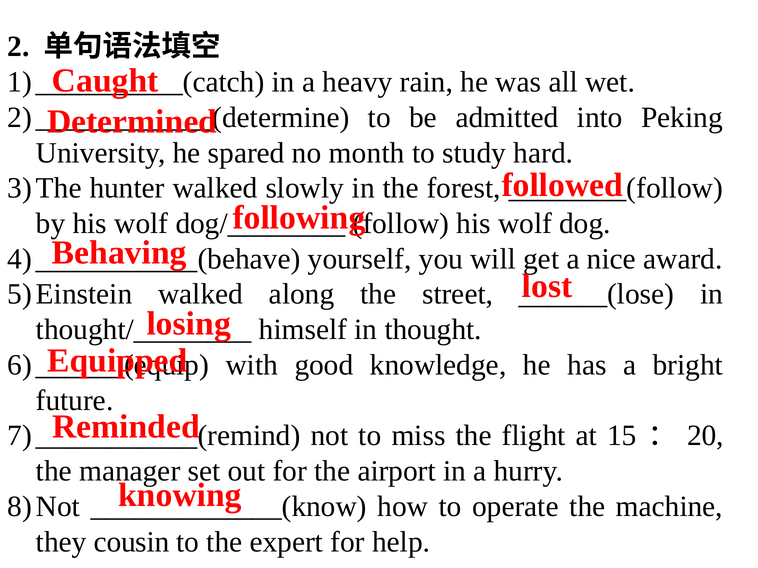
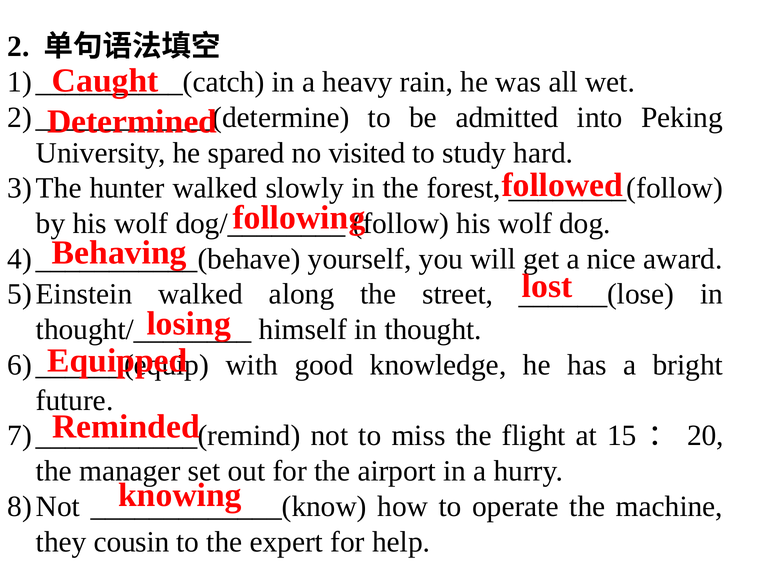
month: month -> visited (367, 153)
